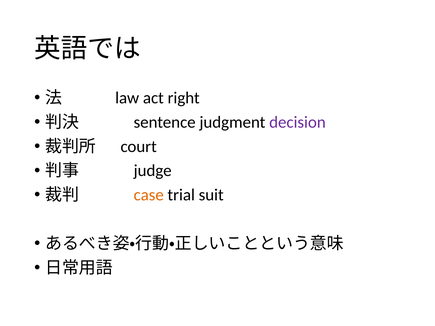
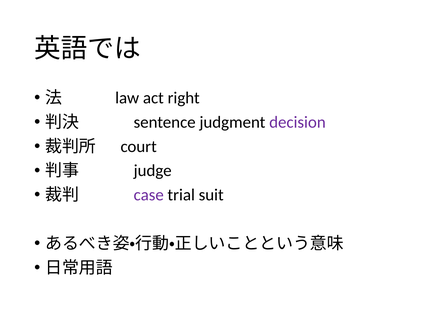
case colour: orange -> purple (149, 195)
